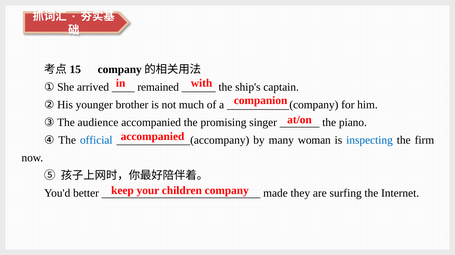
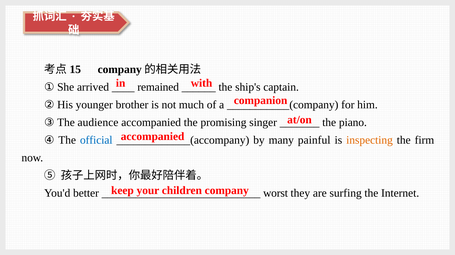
woman: woman -> painful (314, 140)
inspecting colour: blue -> orange (369, 140)
made: made -> worst (276, 193)
